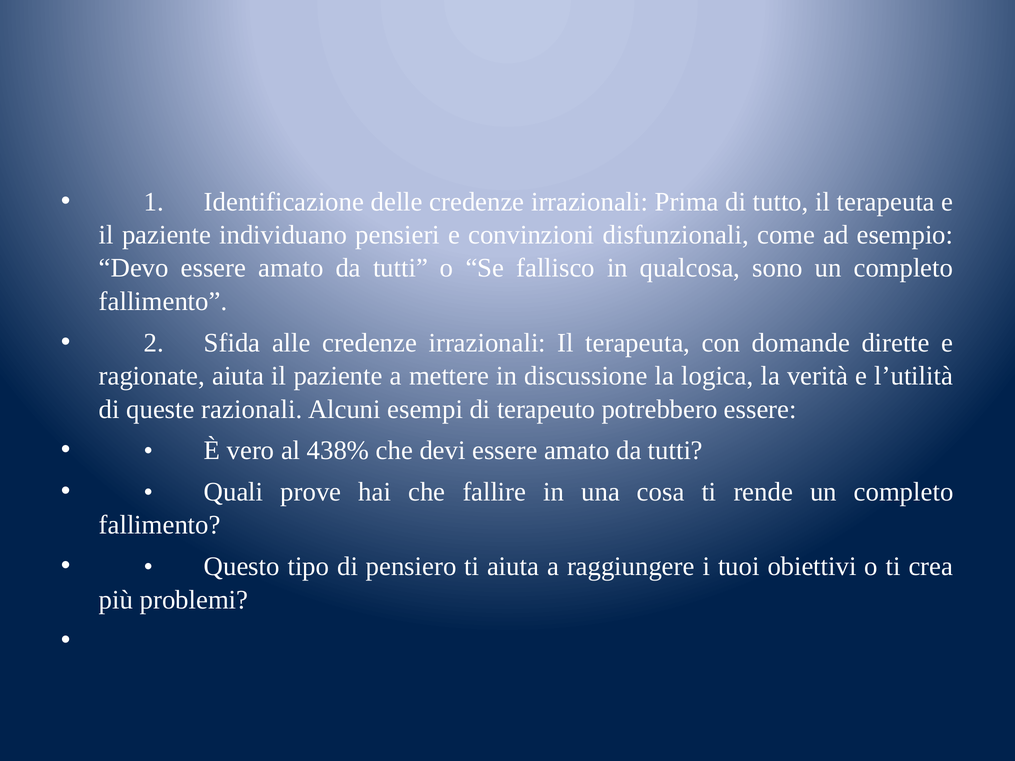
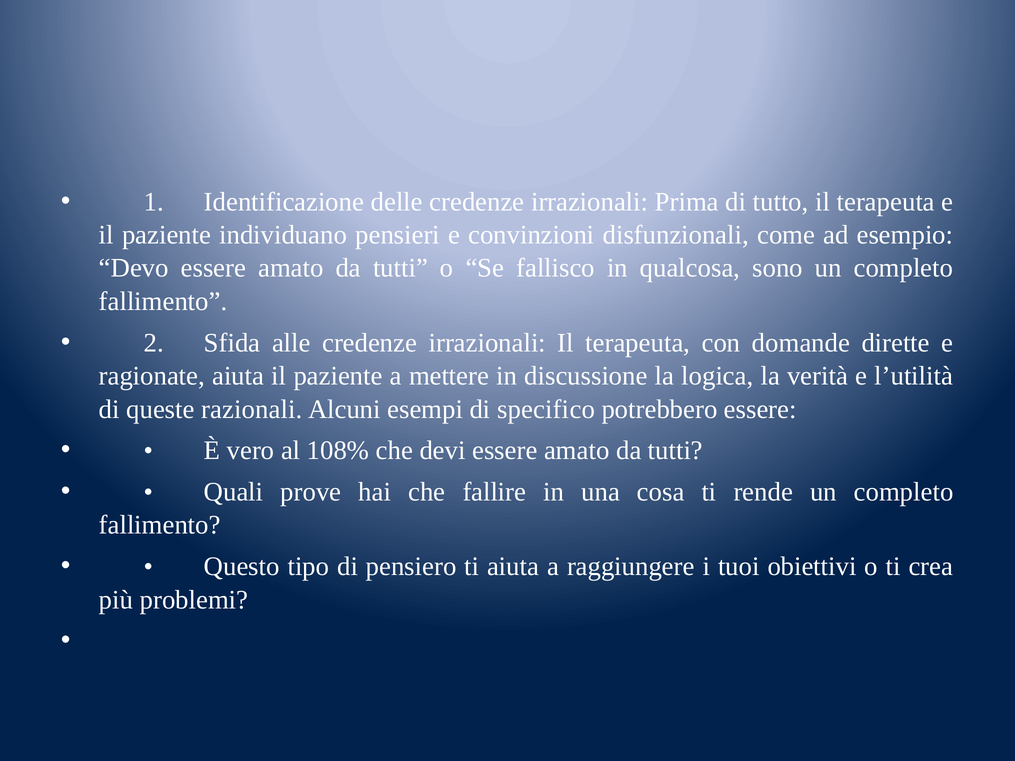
terapeuto: terapeuto -> specifico (546, 409)
438%: 438% -> 108% (338, 451)
